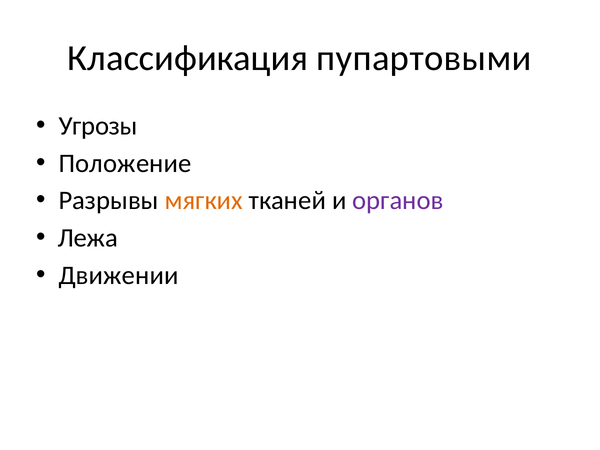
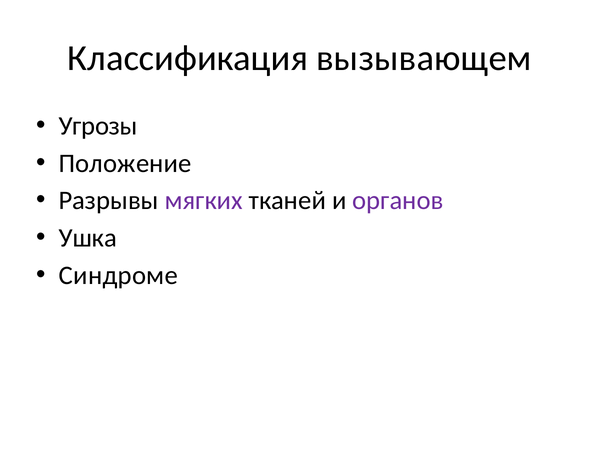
пупартовыми: пупартовыми -> вызывающем (424, 58)
мягких colour: orange -> purple (204, 201)
Лежа: Лежа -> Ушка (88, 238)
Движении: Движении -> Синдроме (118, 275)
